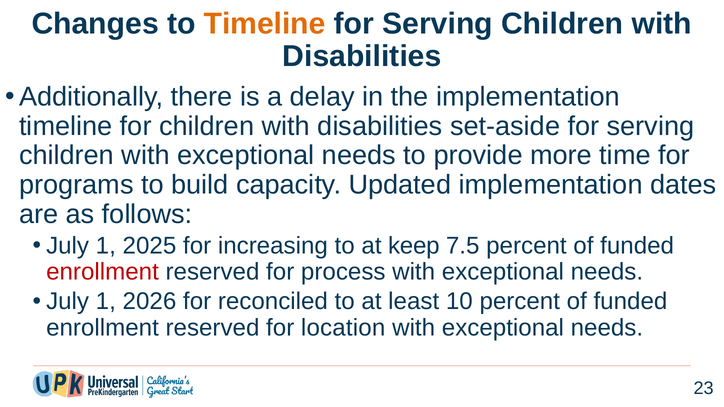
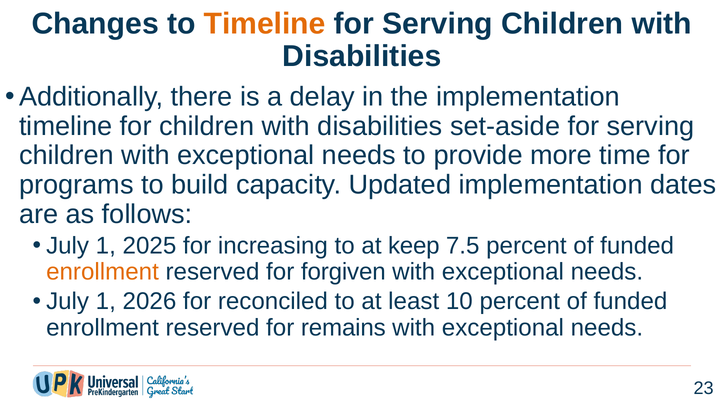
enrollment colour: red -> orange (102, 272)
process: process -> forgiven (343, 272)
location: location -> remains (343, 328)
